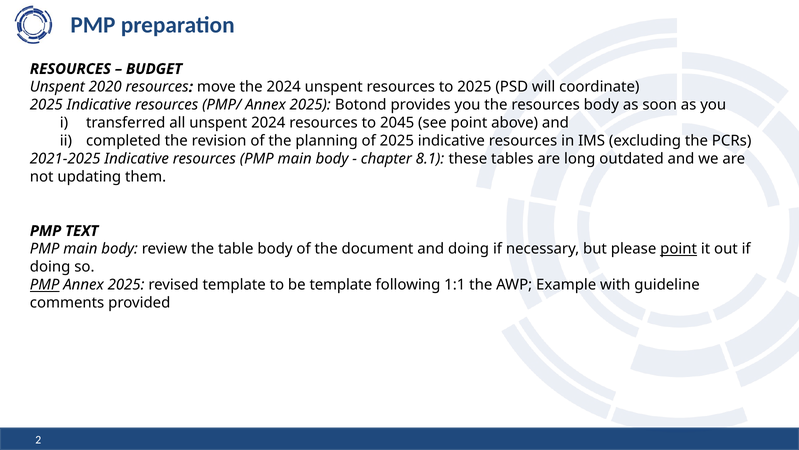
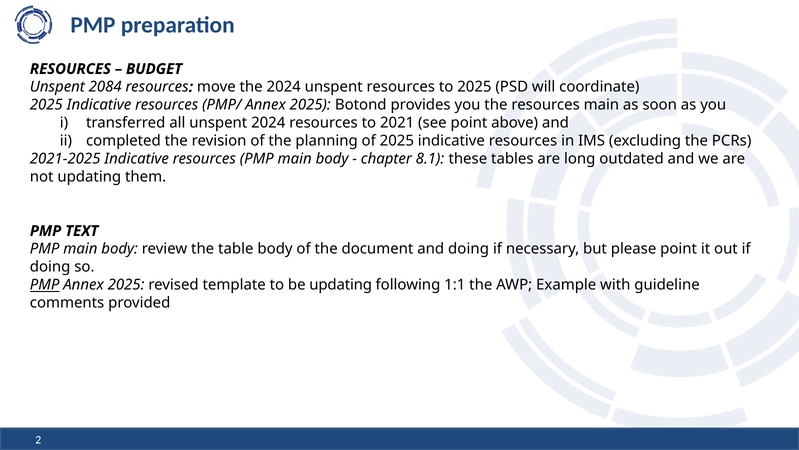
2020: 2020 -> 2084 (105, 87)
resources body: body -> main (601, 105)
2045: 2045 -> 2021 (397, 123)
point underline: present -> none (679, 249)
be template: template -> updating (341, 285)
